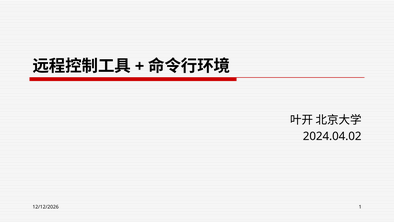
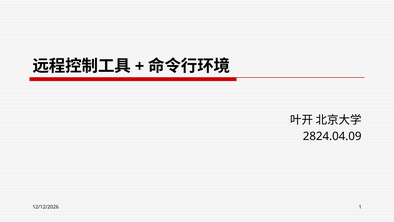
2024.04.02: 2024.04.02 -> 2824.04.09 (332, 136)
